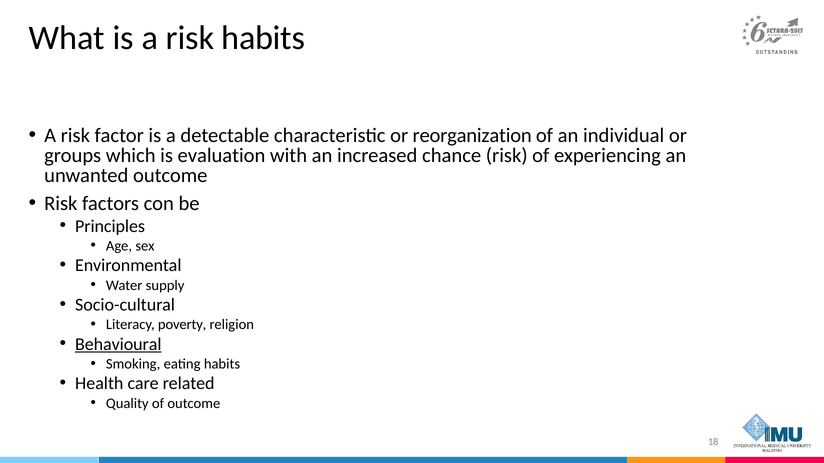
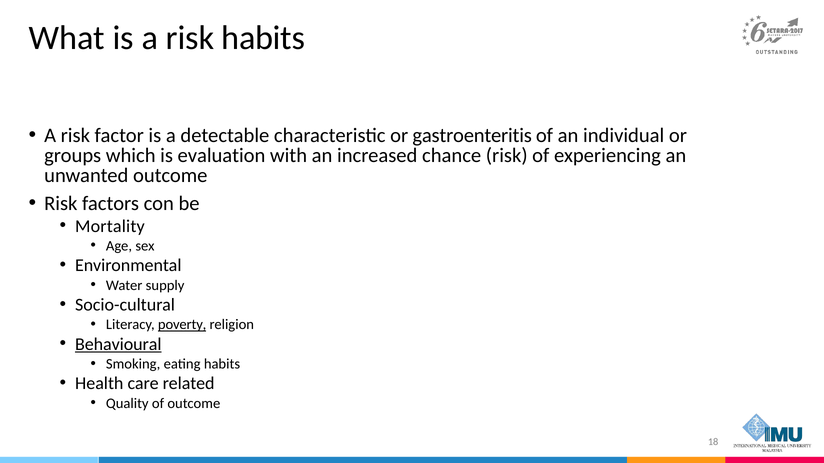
reorganization: reorganization -> gastroenteritis (472, 136)
Principles: Principles -> Mortality (110, 226)
poverty underline: none -> present (182, 325)
